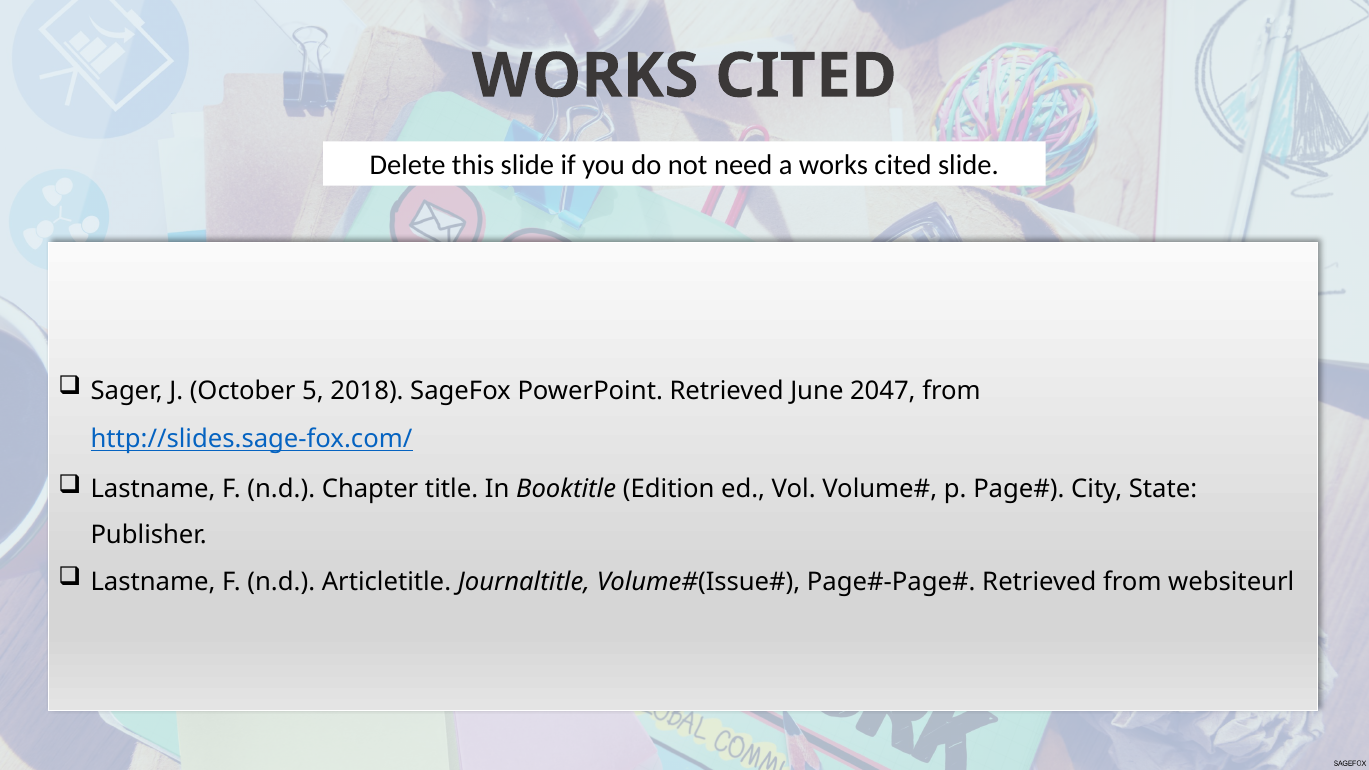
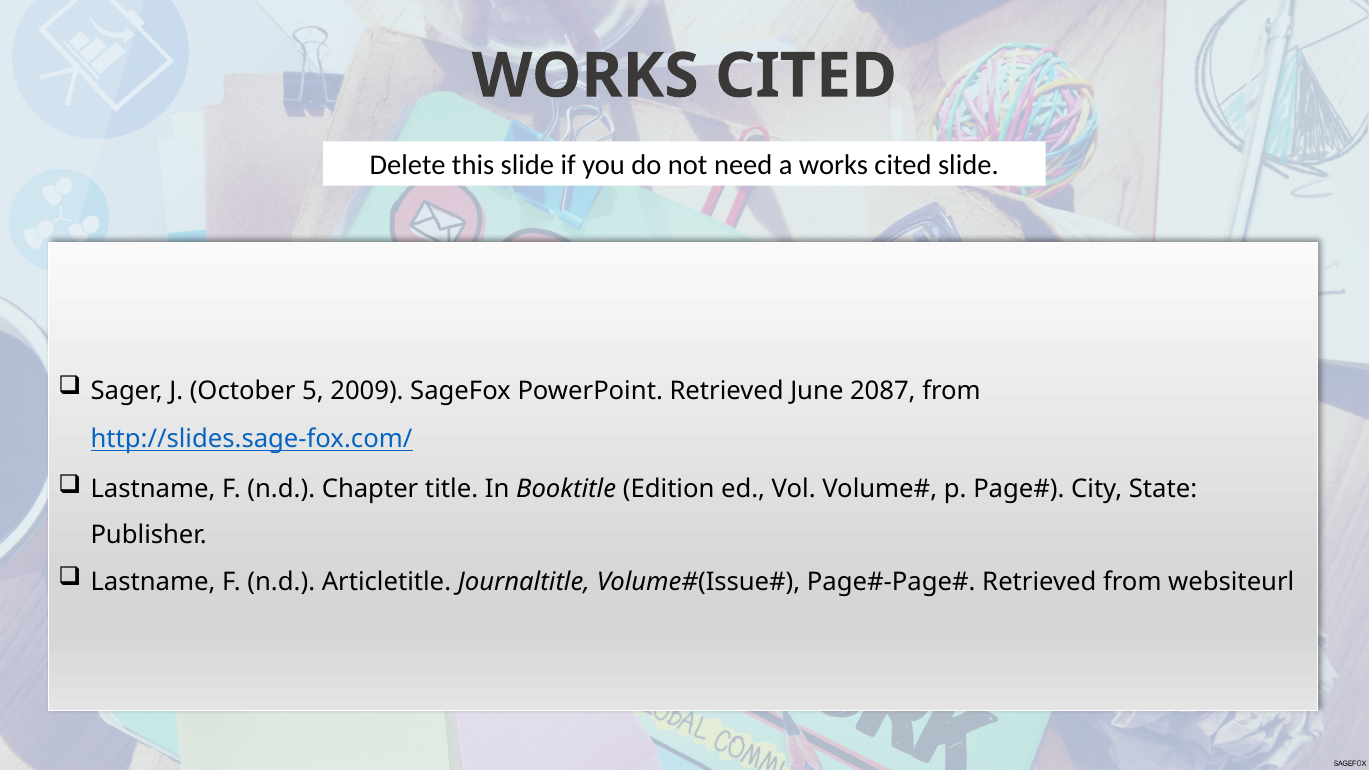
2018: 2018 -> 2009 (367, 391)
2047: 2047 -> 2087 (883, 391)
